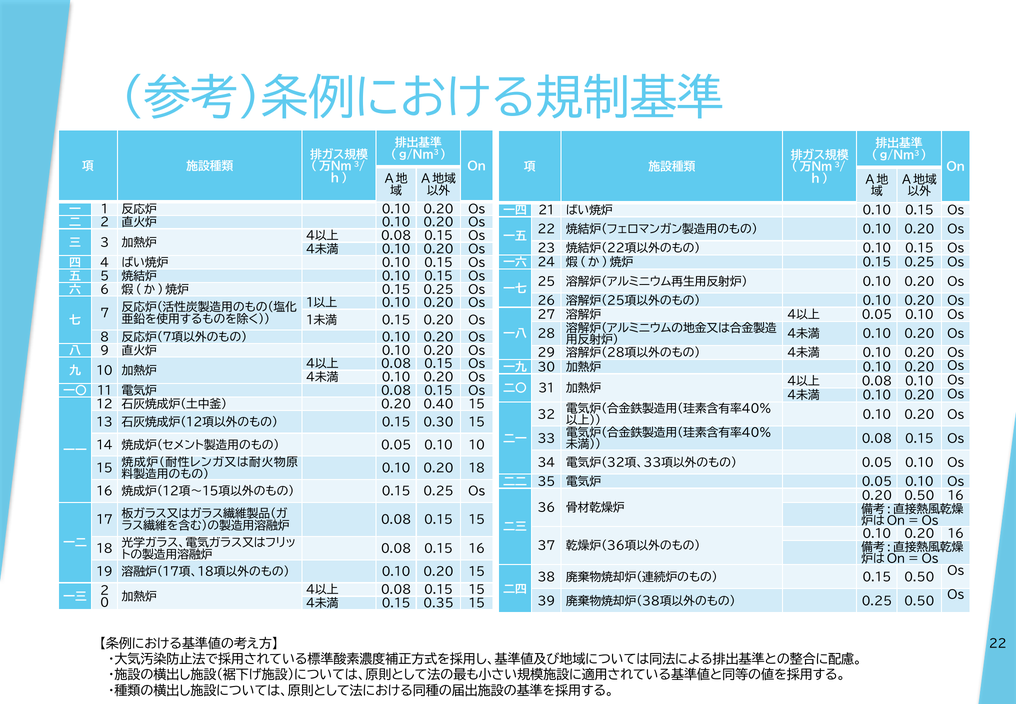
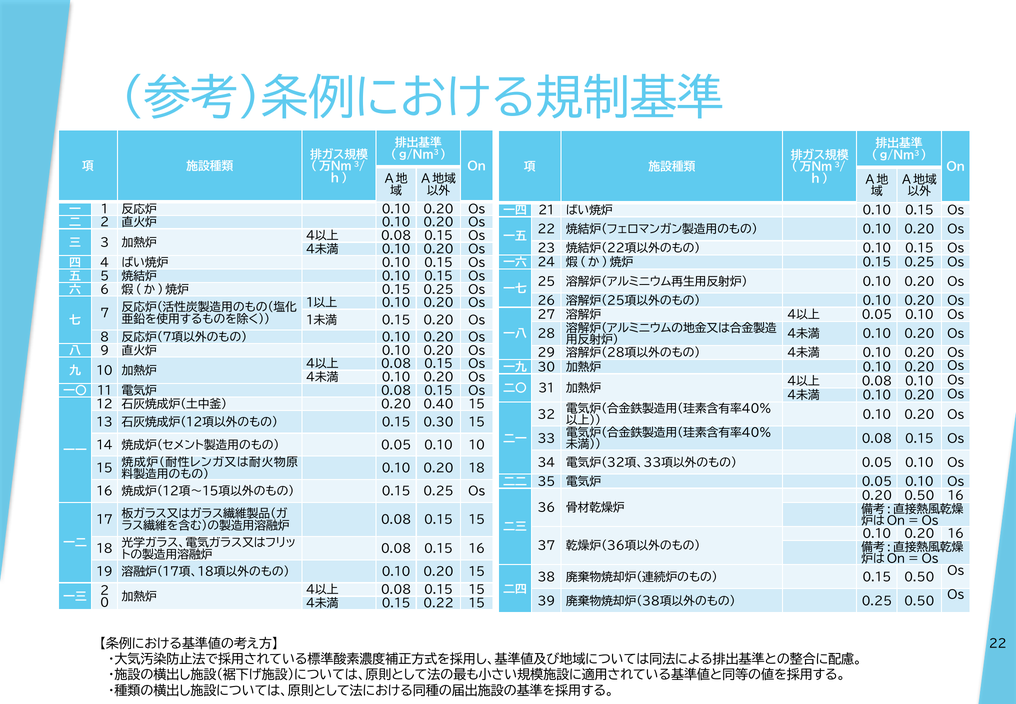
0.35: 0.35 -> 0.22 (438, 603)
